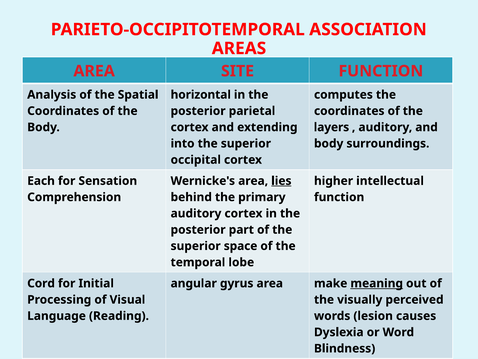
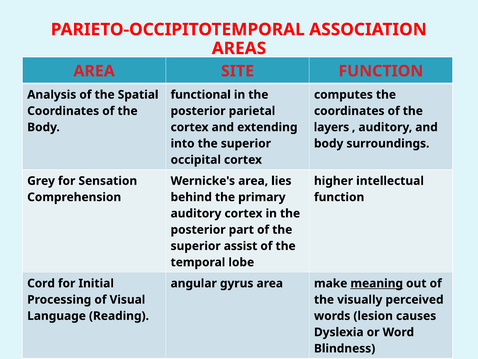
horizontal: horizontal -> functional (201, 95)
Each: Each -> Grey (41, 181)
lies underline: present -> none (281, 181)
space: space -> assist (241, 246)
